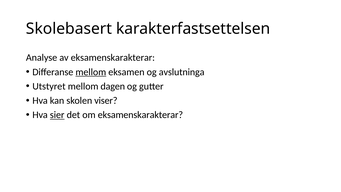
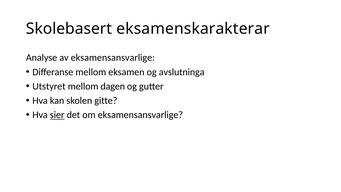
karakterfastsettelsen: karakterfastsettelsen -> eksamenskarakterar (193, 29)
av eksamenskarakterar: eksamenskarakterar -> eksamensansvarlige (113, 58)
mellom underline: present -> none (91, 72)
viser: viser -> gitte (106, 101)
om eksamenskarakterar: eksamenskarakterar -> eksamensansvarlige (140, 115)
